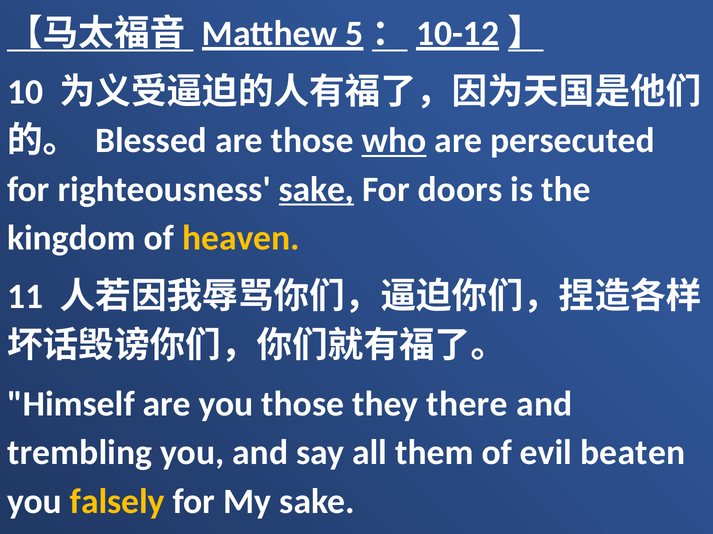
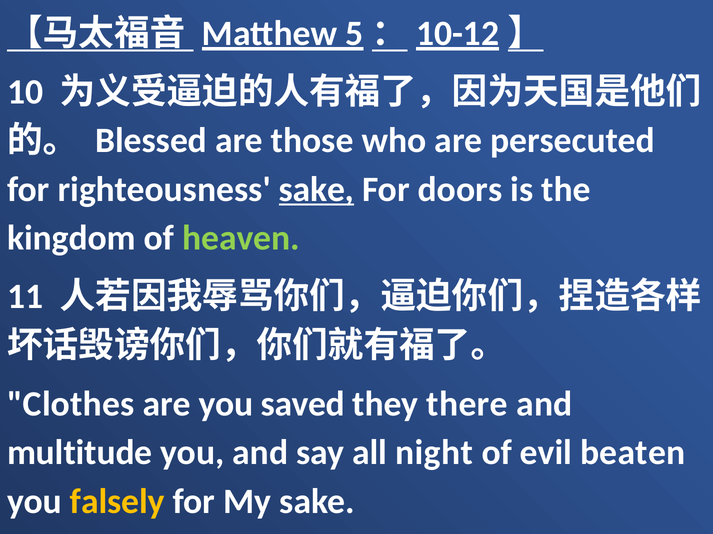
who underline: present -> none (394, 141)
heaven colour: yellow -> light green (241, 238)
Himself: Himself -> Clothes (71, 404)
you those: those -> saved (303, 404)
trembling: trembling -> multitude (80, 453)
them: them -> night (434, 453)
